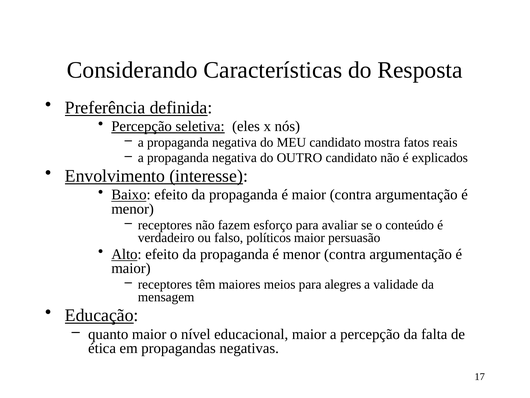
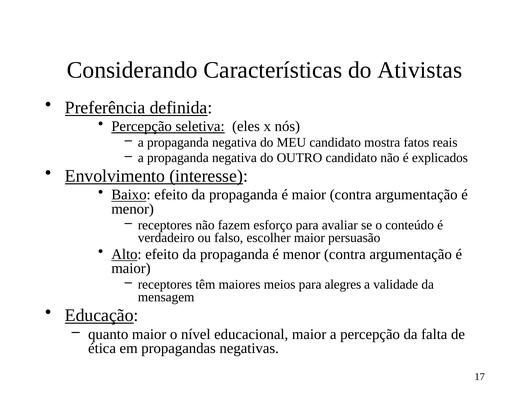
Resposta: Resposta -> Ativistas (420, 70)
políticos: políticos -> escolher (269, 238)
